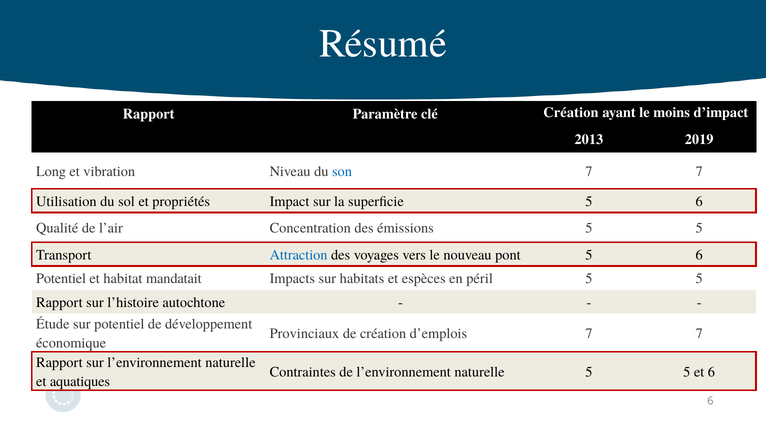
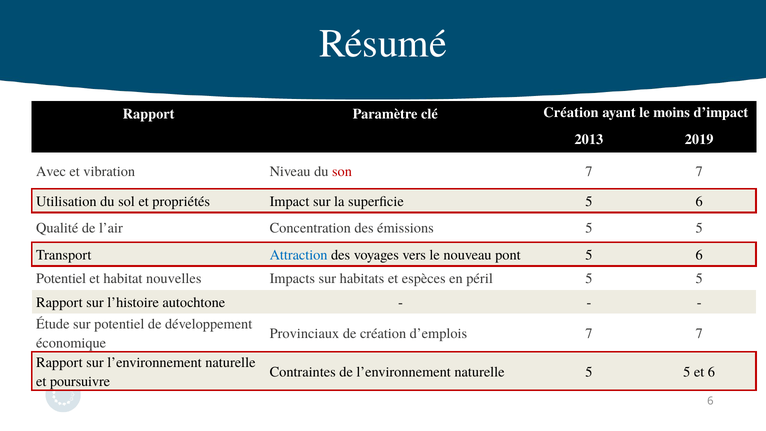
Long: Long -> Avec (51, 171)
son colour: blue -> red (342, 171)
mandatait: mandatait -> nouvelles (174, 279)
aquatiques: aquatiques -> poursuivre (80, 381)
